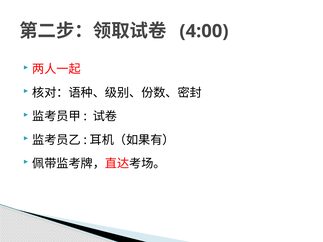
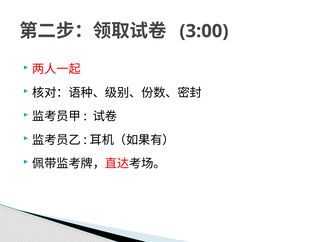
4:00: 4:00 -> 3:00 (204, 31)
